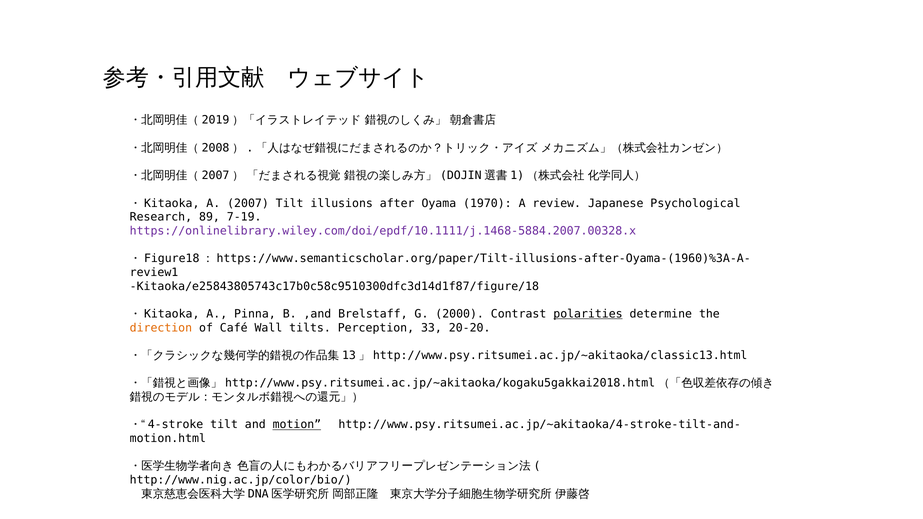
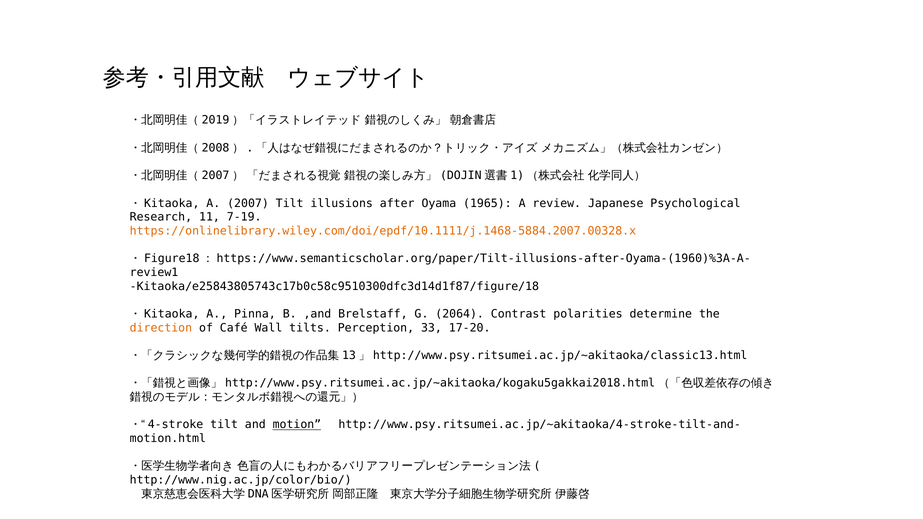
1970: 1970 -> 1965 (487, 203)
89: 89 -> 11 (209, 217)
https://onlinelibrary.wiley.com/doi/epdf/10.1111/j.1468-5884.2007.00328.x colour: purple -> orange (383, 231)
2000: 2000 -> 2064 (460, 314)
polarities underline: present -> none (588, 314)
20-20: 20-20 -> 17-20 (470, 328)
